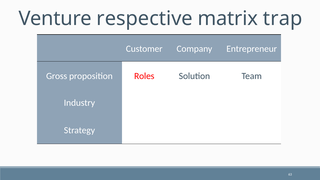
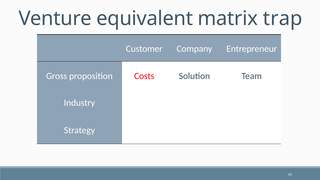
respective: respective -> equivalent (145, 18)
Roles: Roles -> Costs (144, 76)
